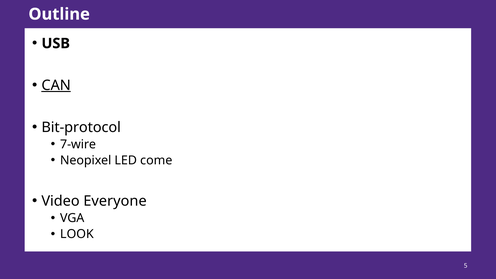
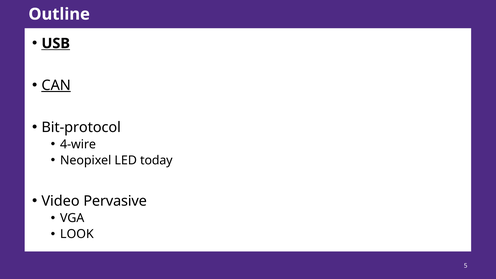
USB underline: none -> present (56, 43)
7-wire: 7-wire -> 4-wire (78, 144)
come: come -> today (156, 160)
Everyone: Everyone -> Pervasive (115, 201)
